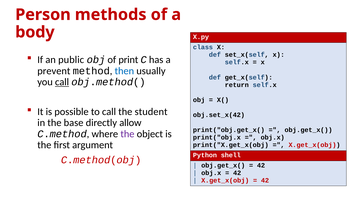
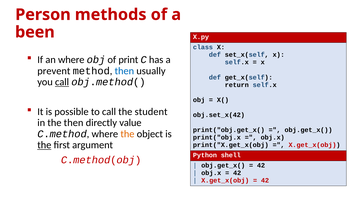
body: body -> been (35, 32)
an public: public -> where (71, 60)
the base: base -> then (74, 123)
allow: allow -> value (130, 123)
the colour: purple -> orange (127, 134)
the underline: none -> present (44, 145)
